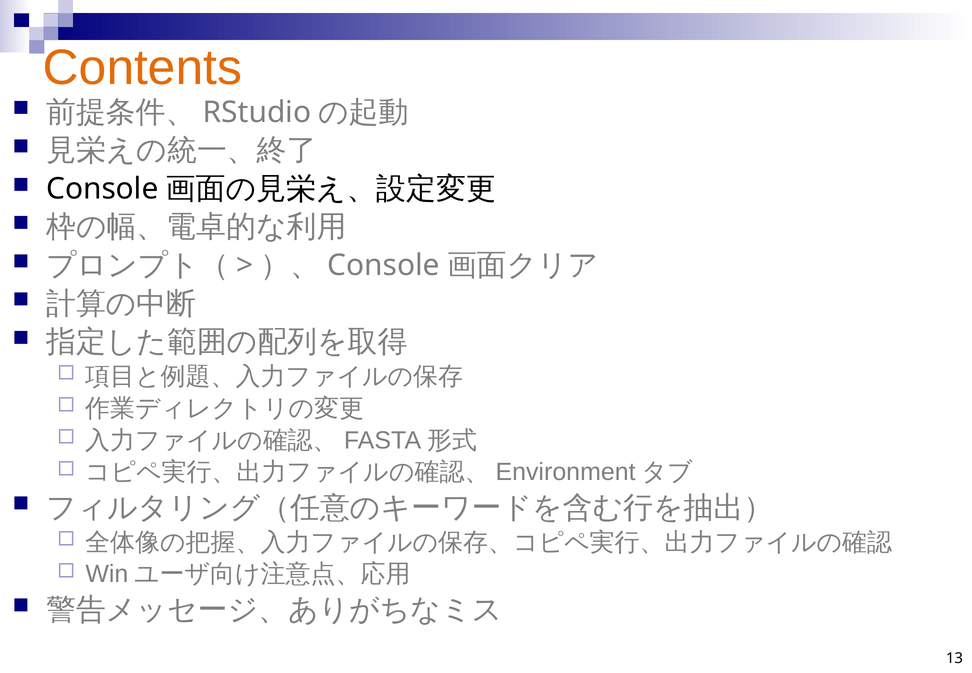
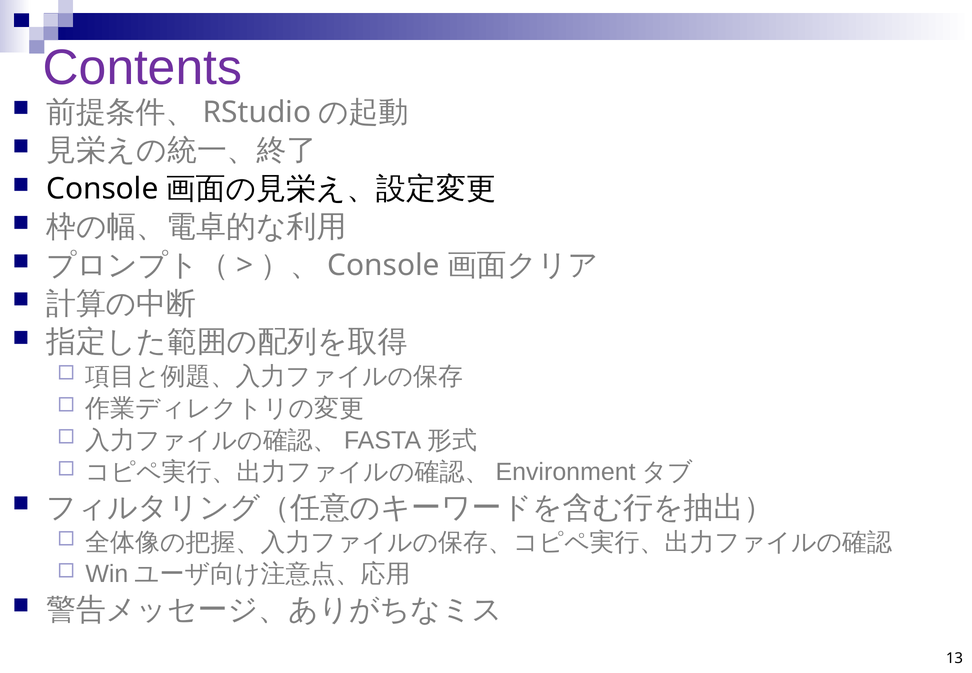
Contents colour: orange -> purple (142, 68)
